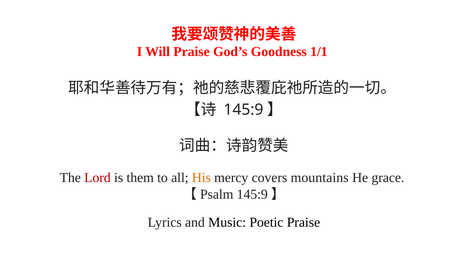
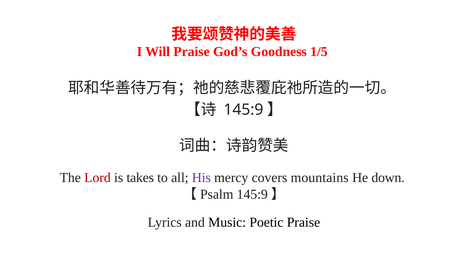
1/1: 1/1 -> 1/5 (319, 52)
them: them -> takes (140, 178)
His colour: orange -> purple (201, 178)
grace: grace -> down (388, 178)
